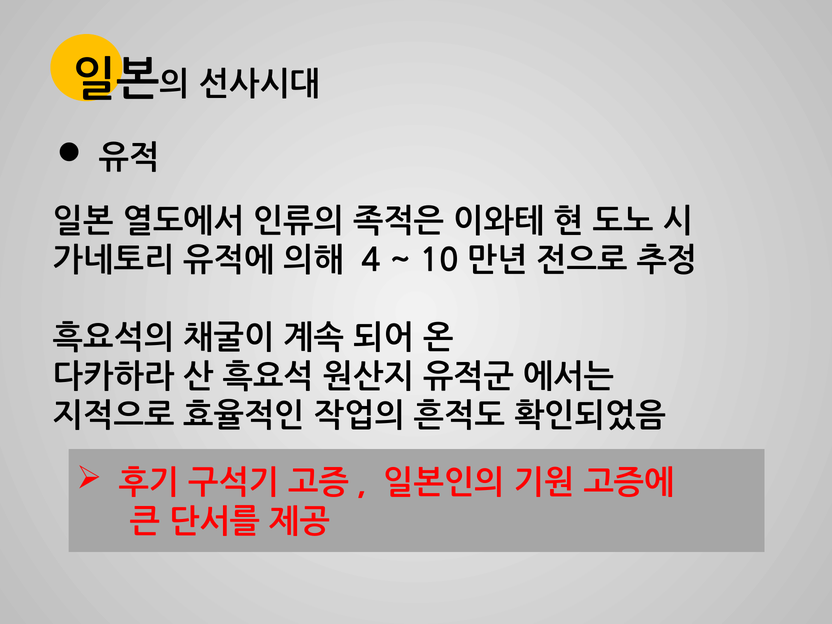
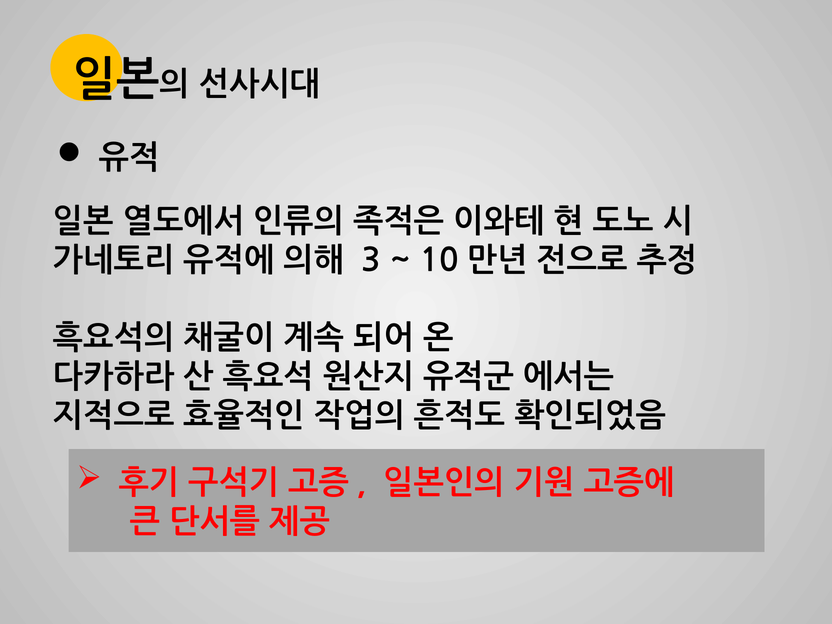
4: 4 -> 3 (371, 261)
